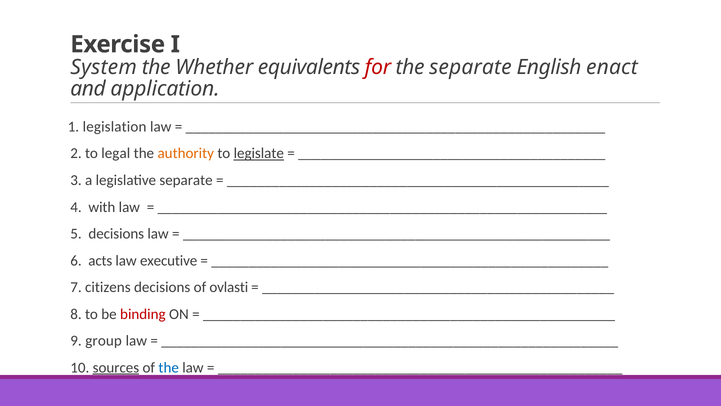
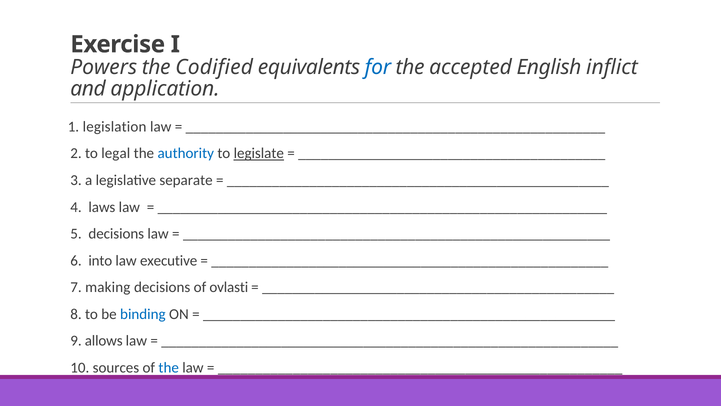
System: System -> Powers (104, 67)
Whether: Whether -> Codified (214, 67)
for colour: red -> blue (378, 67)
the separate: separate -> accepted (471, 67)
enact: enact -> inflict (612, 67)
authority colour: orange -> blue (186, 153)
with: with -> laws (102, 207)
acts: acts -> into (100, 260)
citizens: citizens -> making (108, 287)
binding colour: red -> blue (143, 314)
group: group -> allows (104, 341)
sources underline: present -> none (116, 367)
